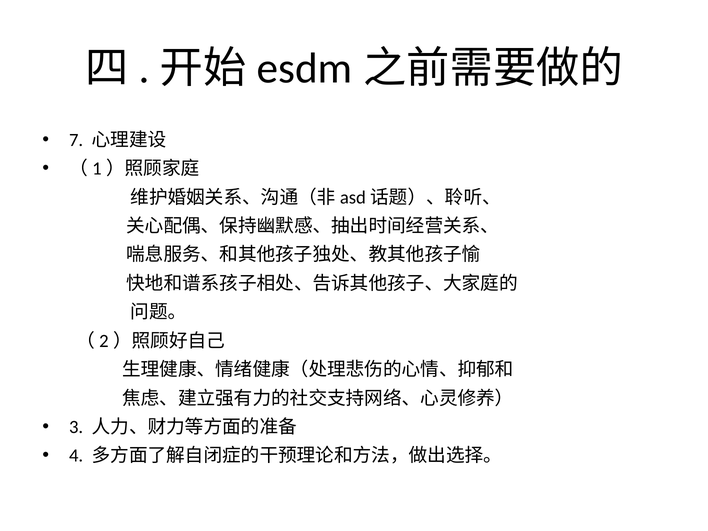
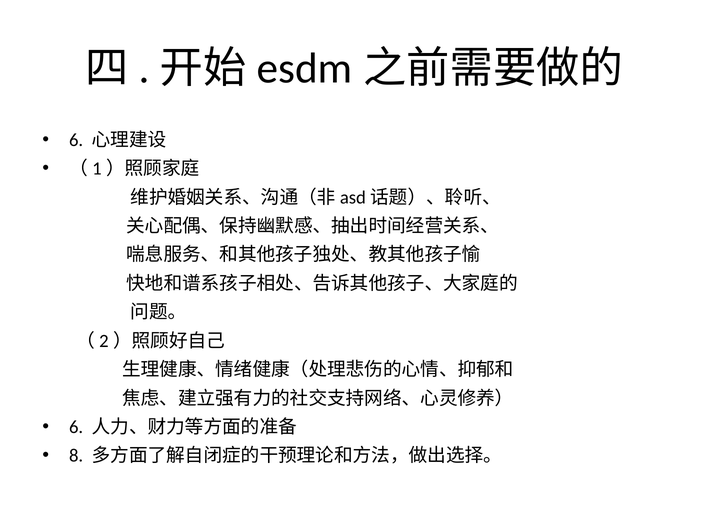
7: 7 -> 6 (76, 140)
3: 3 -> 6 (76, 427)
4: 4 -> 8 (76, 456)
